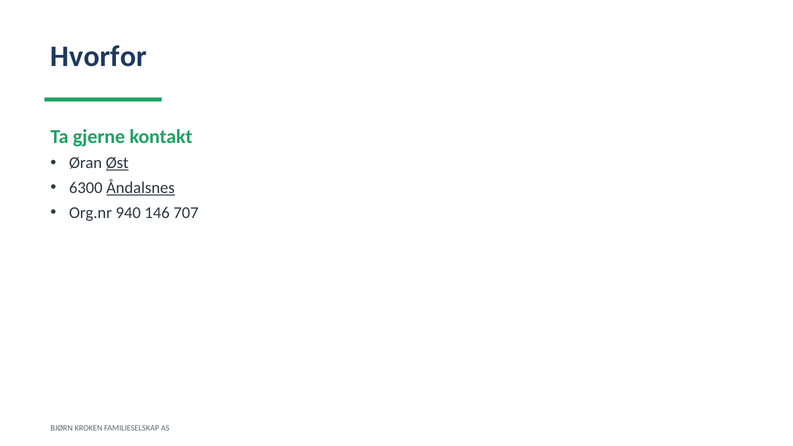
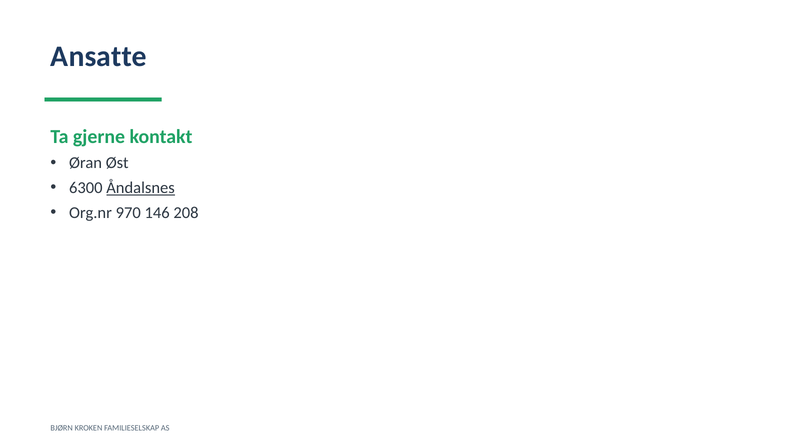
Hvorfor: Hvorfor -> Ansatte (99, 57)
Øst underline: present -> none (117, 163)
940: 940 -> 970 (128, 213)
707: 707 -> 208 (186, 213)
